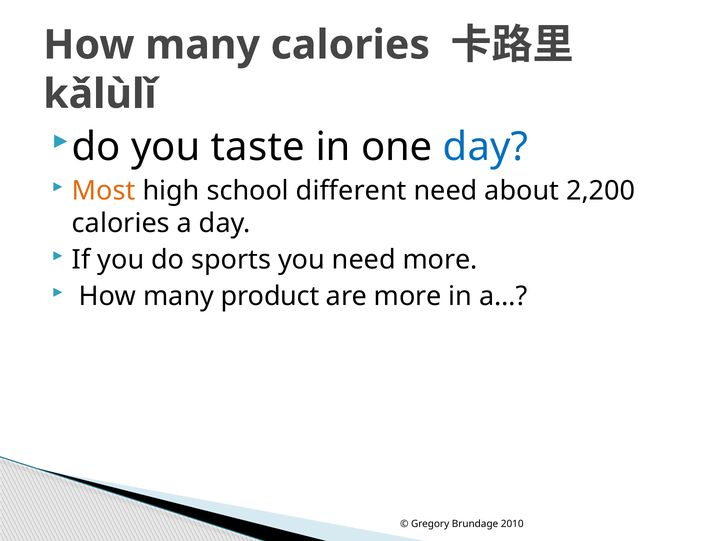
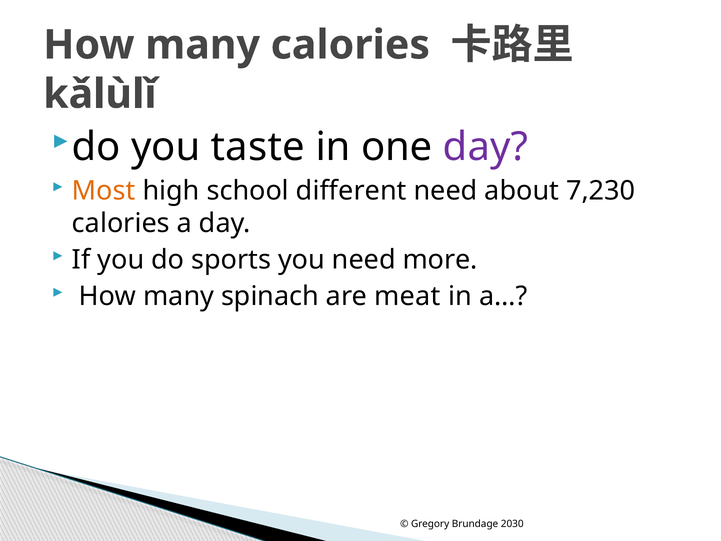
day colour: blue -> purple (486, 147)
2,200: 2,200 -> 7,230 (601, 191)
product: product -> spinach (270, 296)
are more: more -> meat (408, 296)
2010: 2010 -> 2030 (512, 524)
